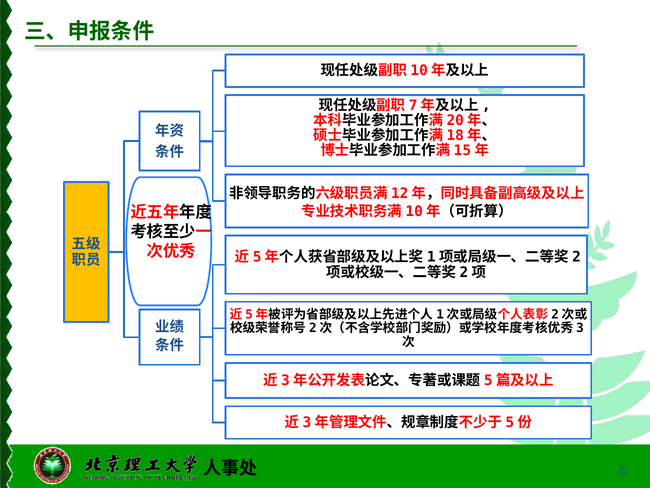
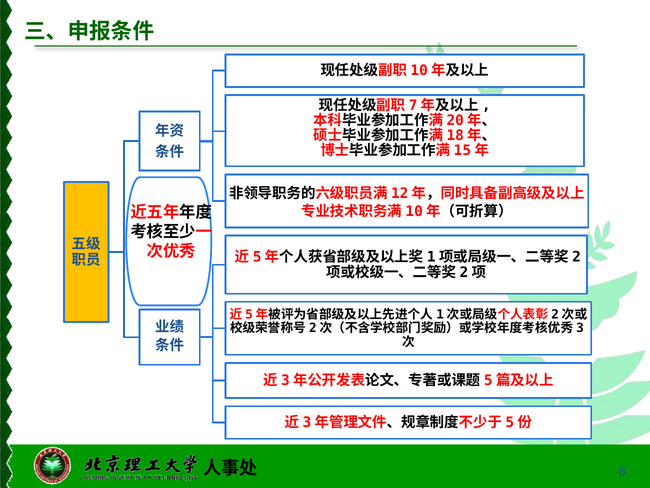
6: 6 -> 8 (622, 470)
